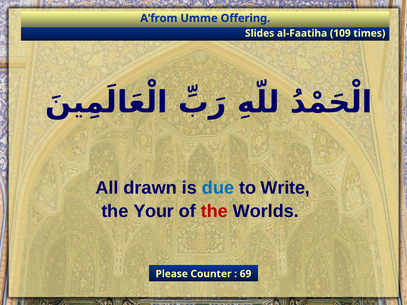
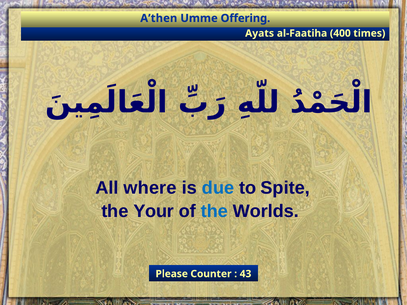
A’from: A’from -> A’then (159, 18)
Slides: Slides -> Ayats (260, 33)
109: 109 -> 400 (340, 33)
drawn: drawn -> where (150, 188)
Write: Write -> Spite (285, 188)
the colour: red -> blue (214, 212)
69: 69 -> 43 (246, 274)
